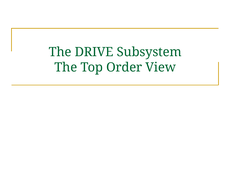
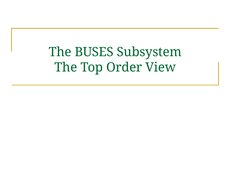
DRIVE: DRIVE -> BUSES (94, 52)
